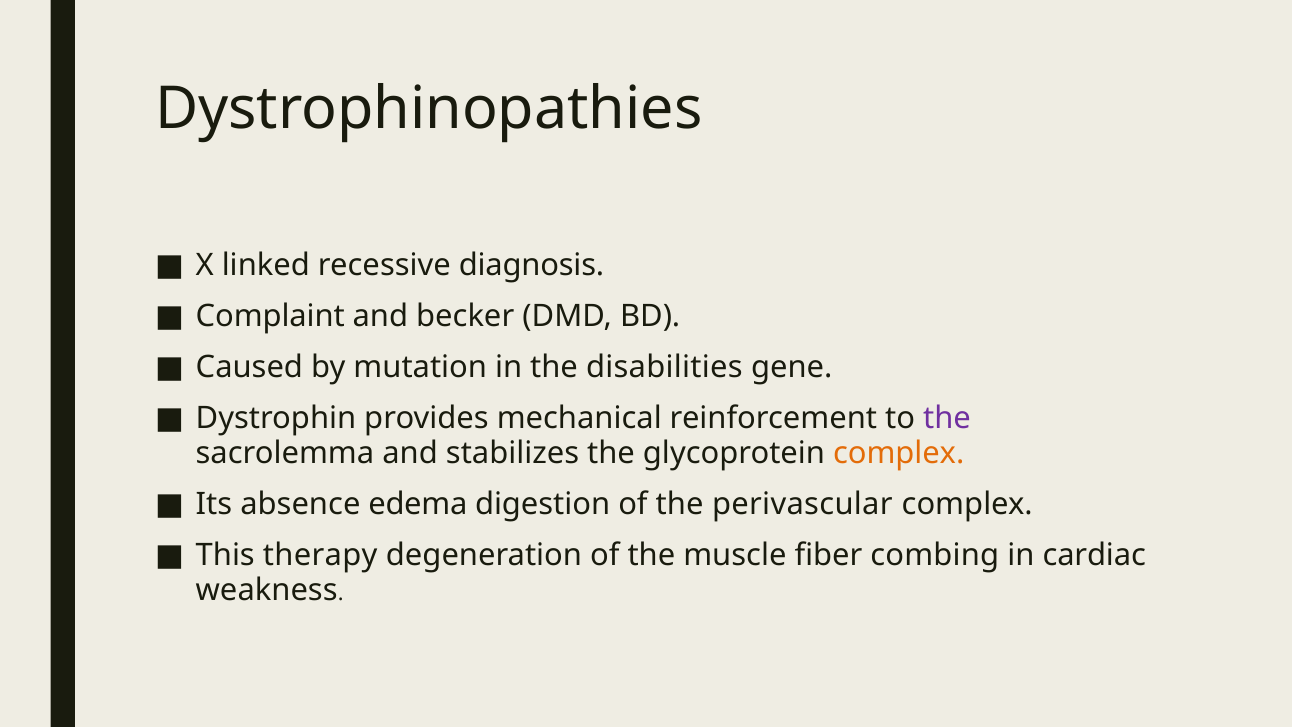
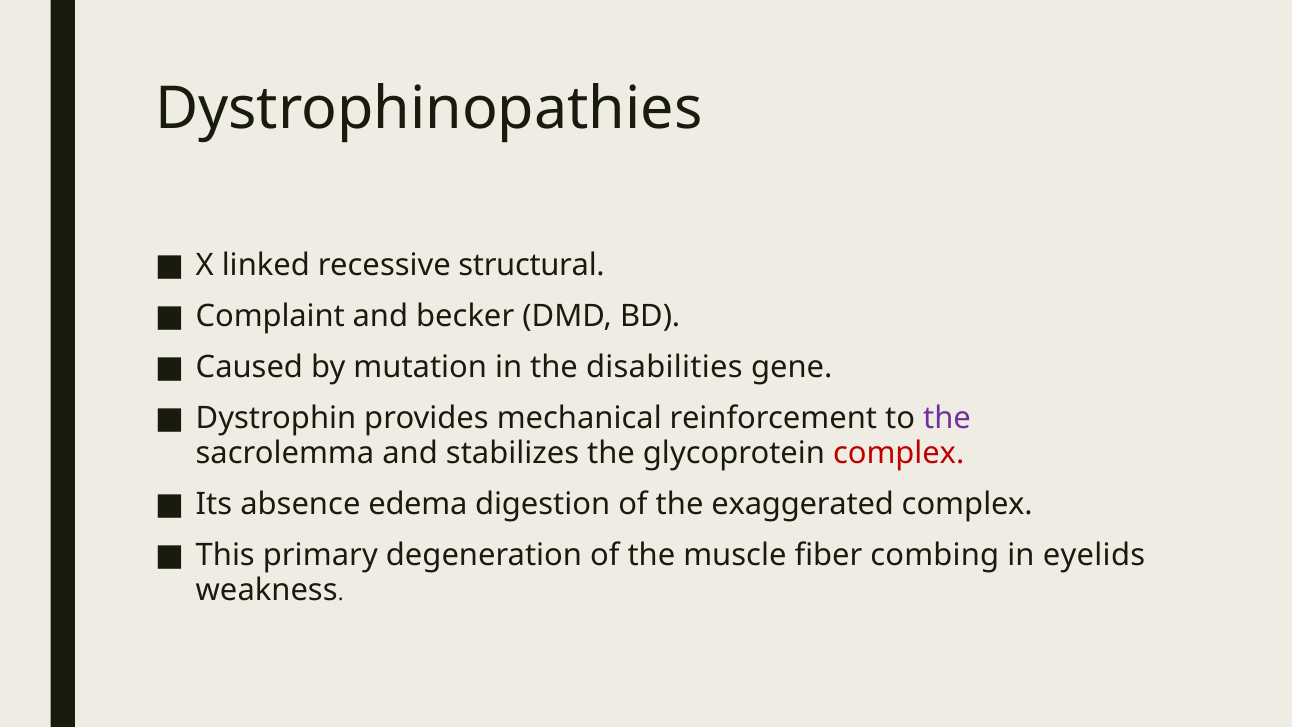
diagnosis: diagnosis -> structural (532, 265)
complex colour: orange -> red (899, 453)
perivascular: perivascular -> exaggerated (803, 504)
therapy: therapy -> primary (320, 555)
cardiac: cardiac -> eyelids (1094, 555)
